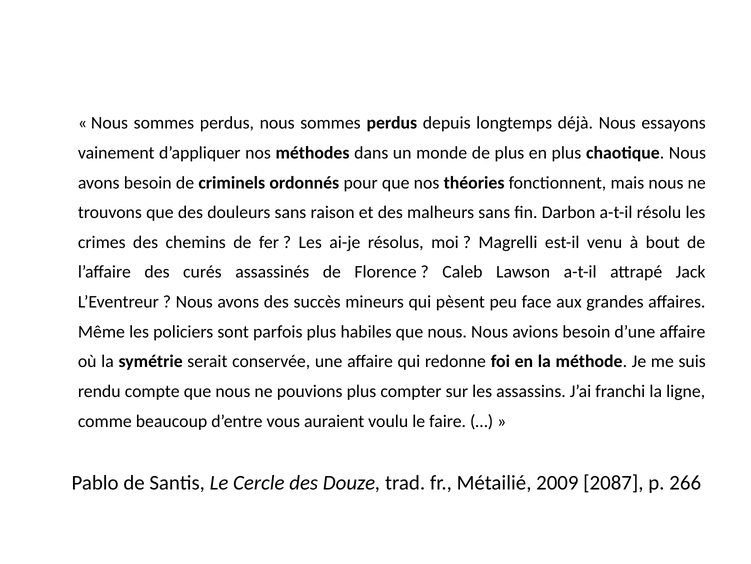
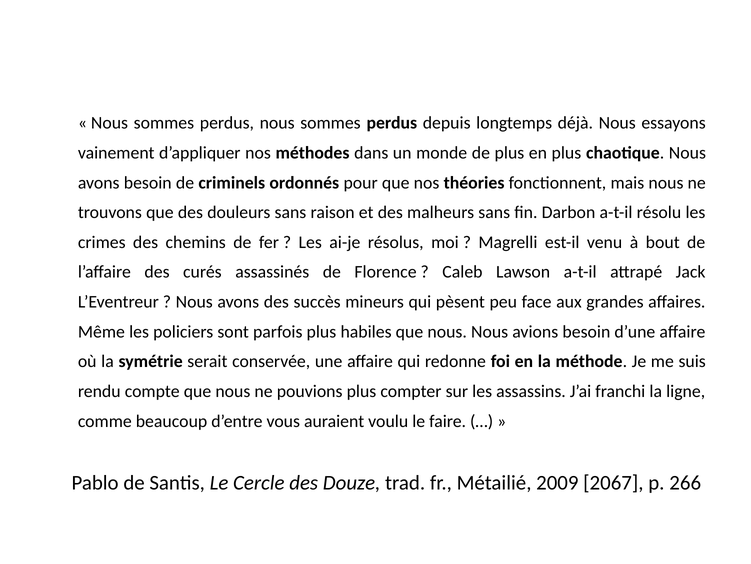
2087: 2087 -> 2067 (613, 482)
